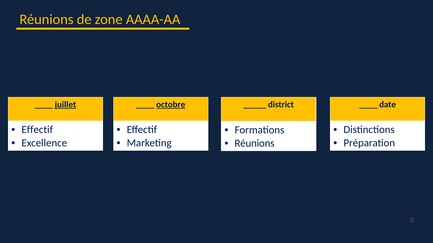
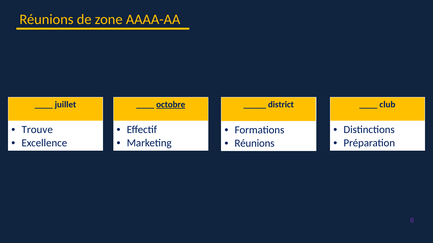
juillet underline: present -> none (65, 105)
date: date -> club (387, 105)
Effectif: Effectif -> Trouve (37, 130)
